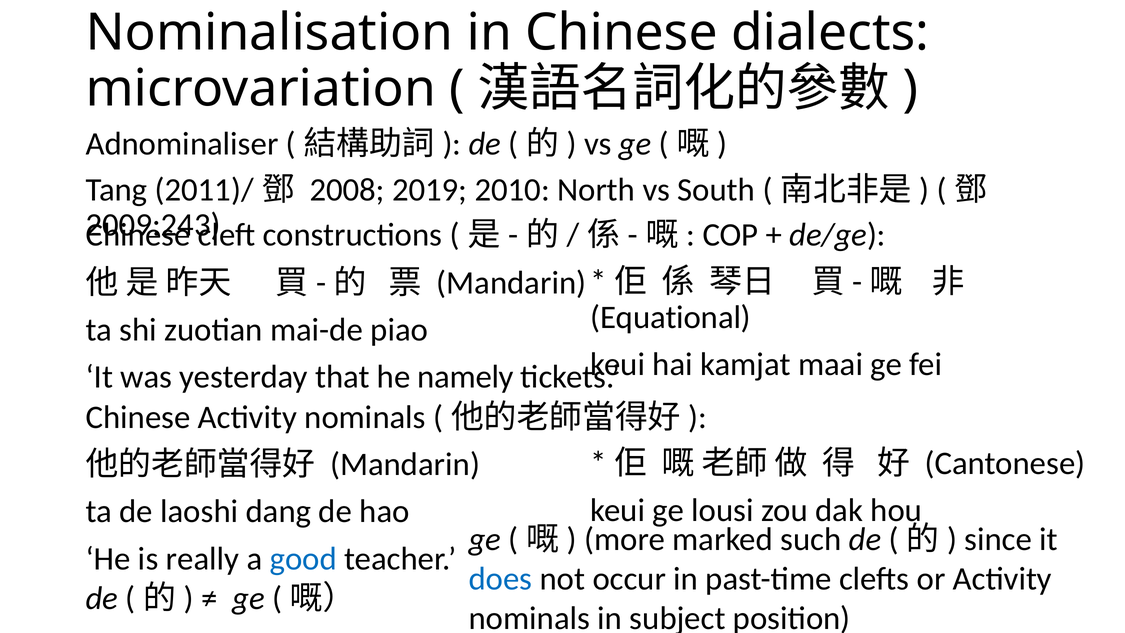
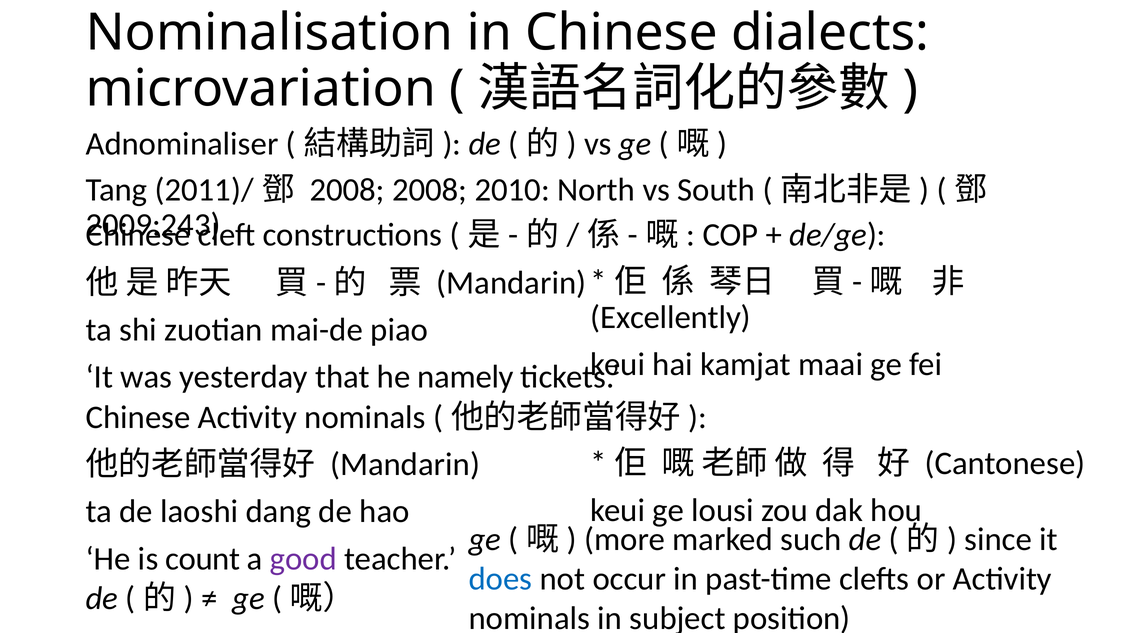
2008 2019: 2019 -> 2008 (430, 190)
Equational: Equational -> Excellently (671, 317)
really: really -> count (203, 559)
good colour: blue -> purple (303, 559)
